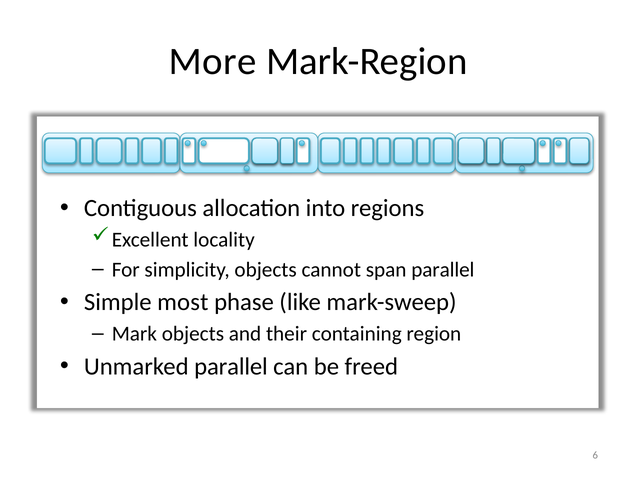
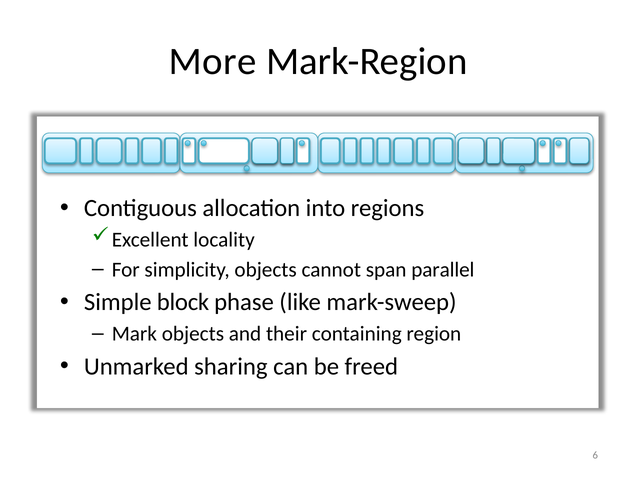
most: most -> block (183, 302)
Unmarked parallel: parallel -> sharing (231, 366)
